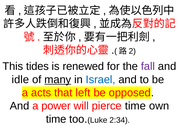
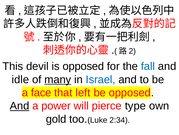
tides: tides -> devil (37, 66)
is renewed: renewed -> opposed (83, 66)
fall colour: purple -> blue (148, 66)
acts: acts -> face (41, 92)
And underline: none -> present (20, 105)
pierce time: time -> type (135, 105)
time: time -> gold (56, 118)
